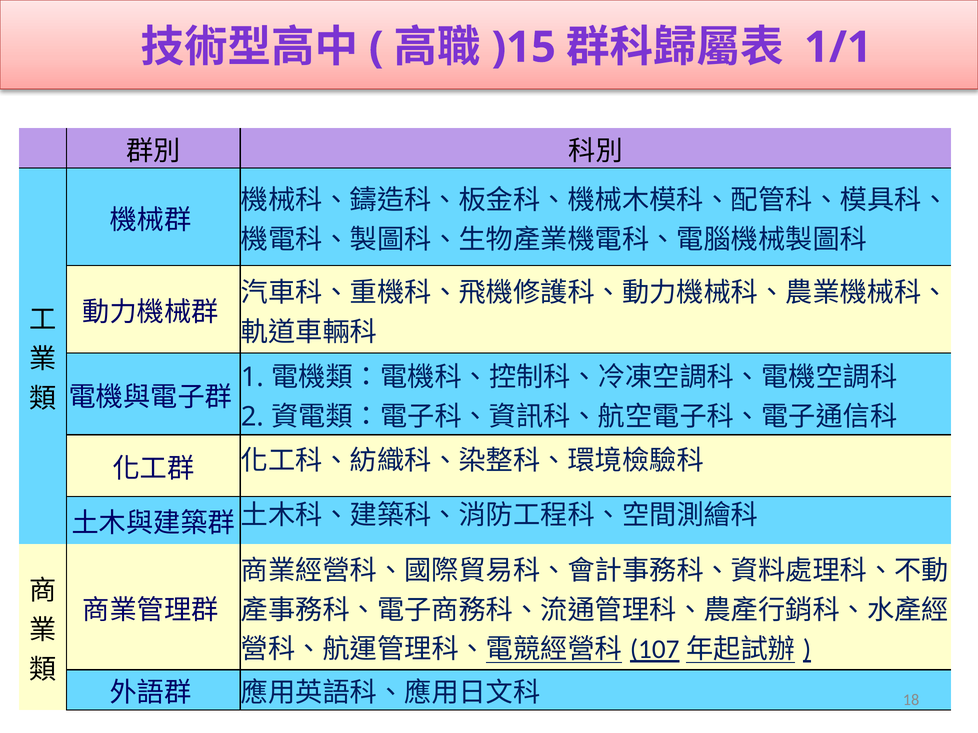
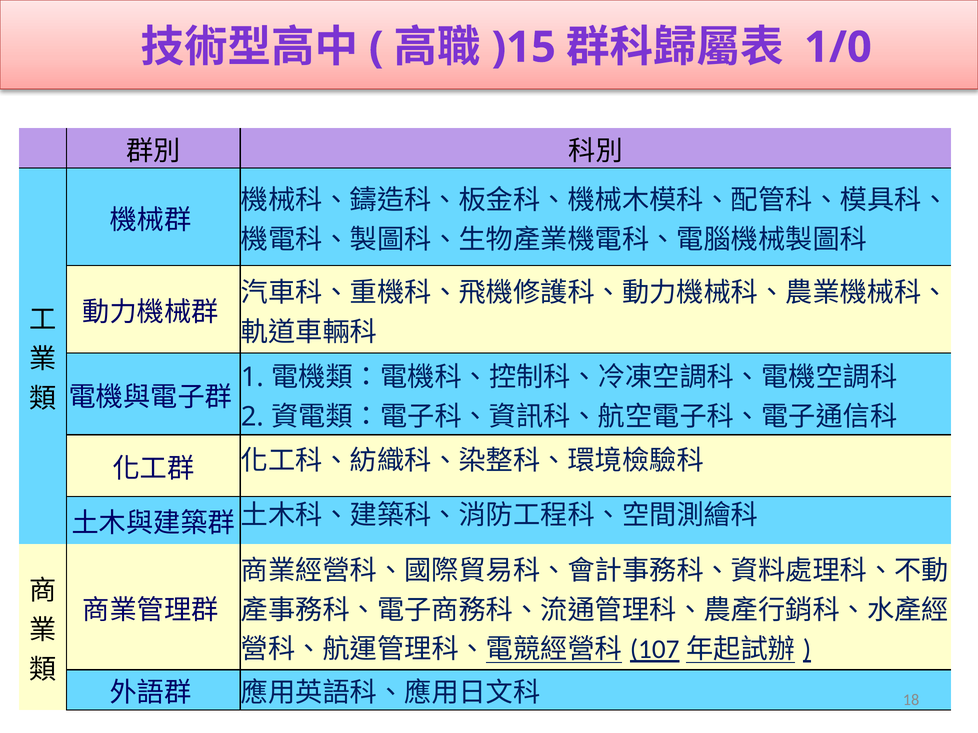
1/1: 1/1 -> 1/0 (838, 47)
